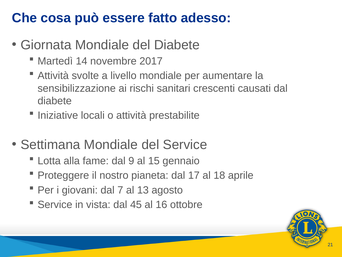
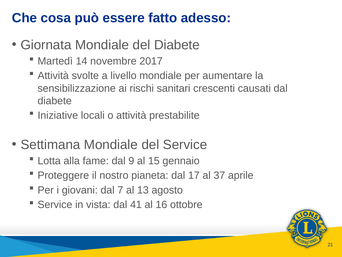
18: 18 -> 37 (219, 175)
45: 45 -> 41 (136, 204)
